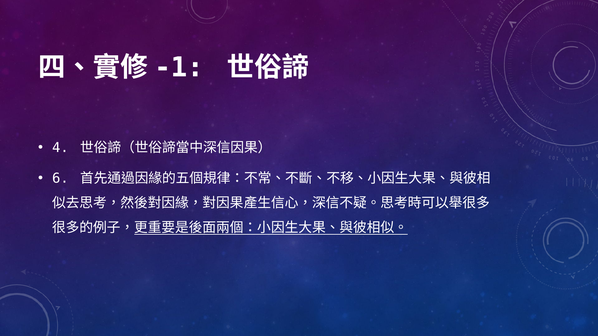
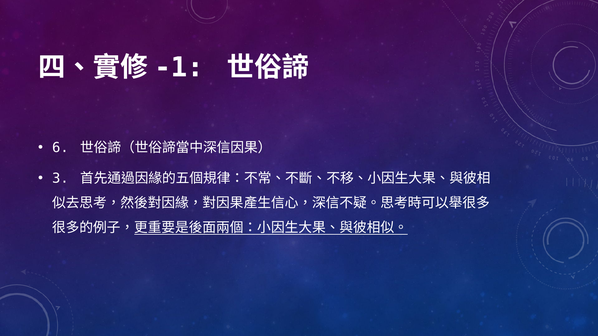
4: 4 -> 6 (60, 148)
6: 6 -> 3 (60, 179)
